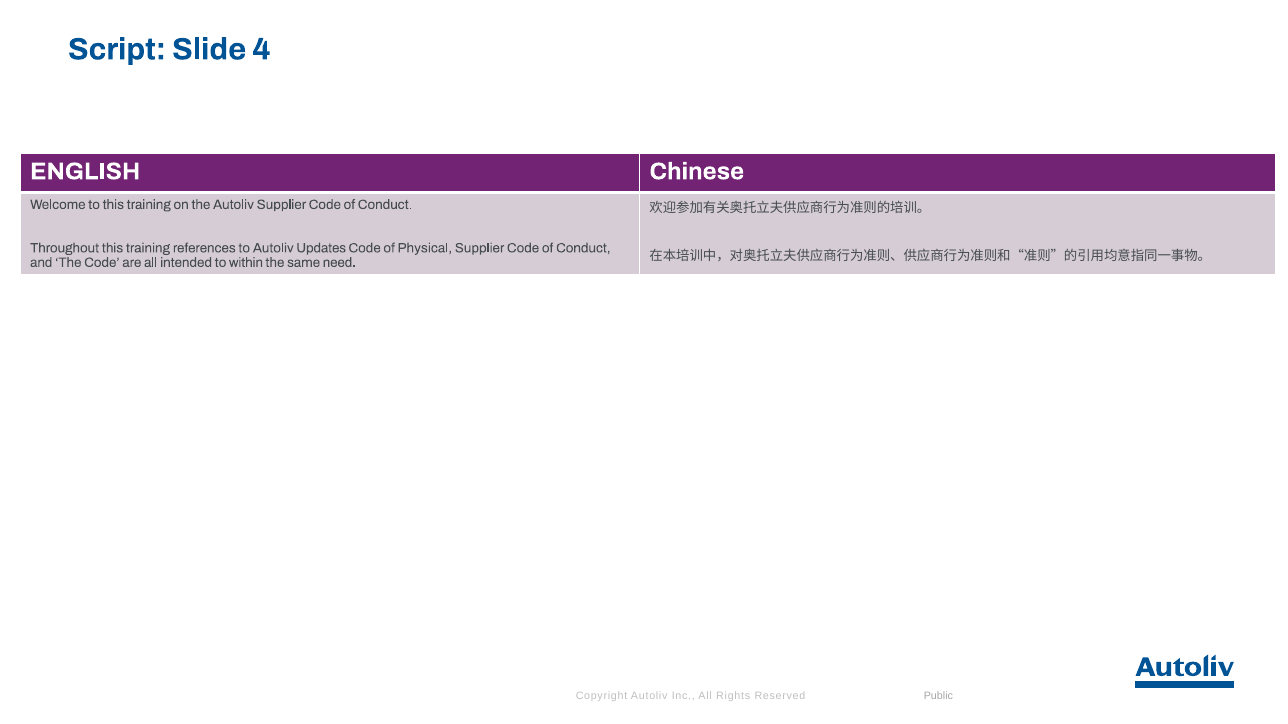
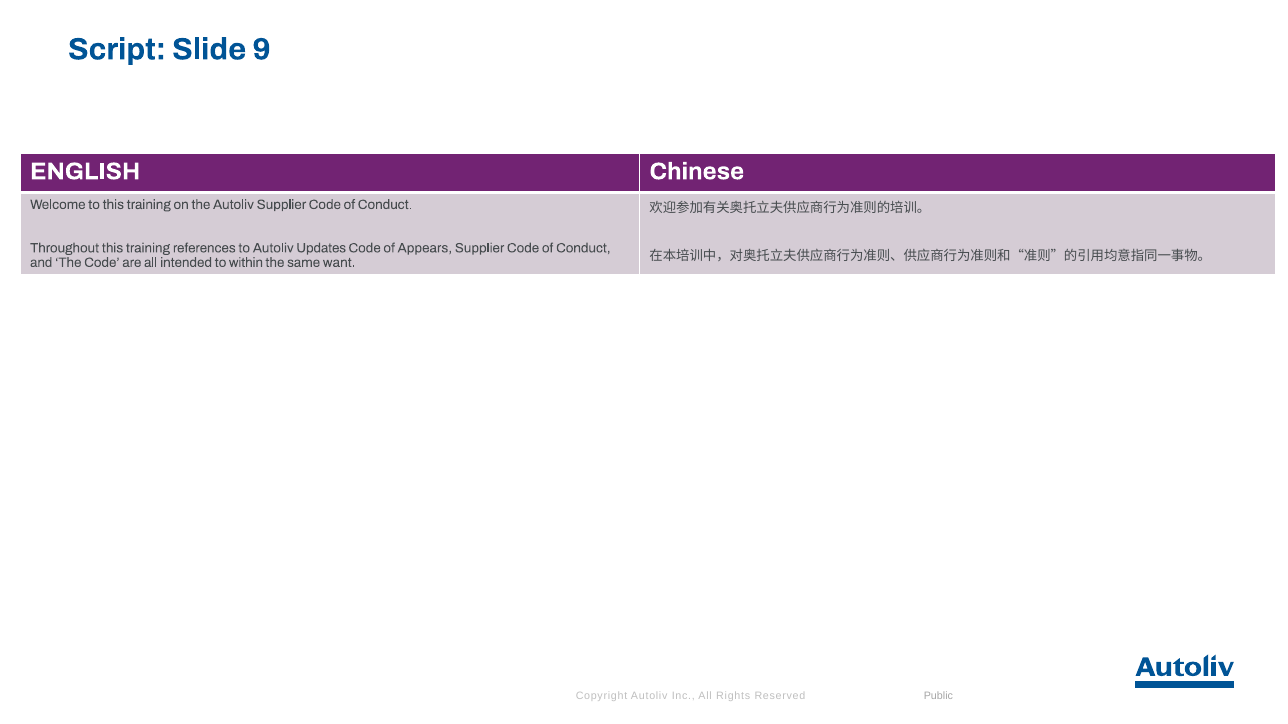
4: 4 -> 9 (261, 49)
Physical: Physical -> Appears (425, 248)
need: need -> want (339, 263)
